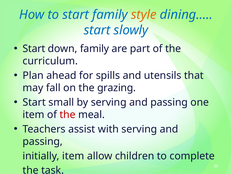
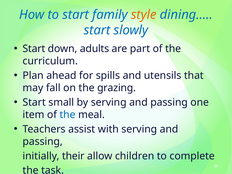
down family: family -> adults (95, 49)
the colour: red -> blue (68, 115)
initially item: item -> their (73, 156)
